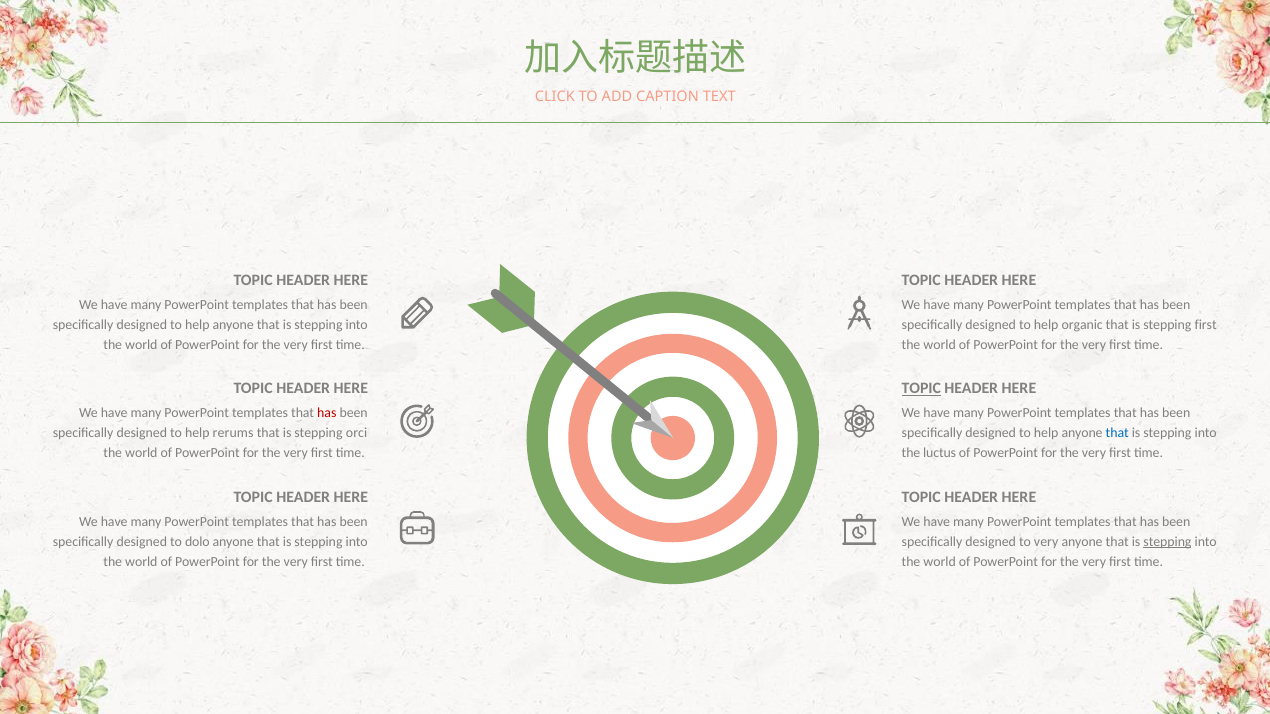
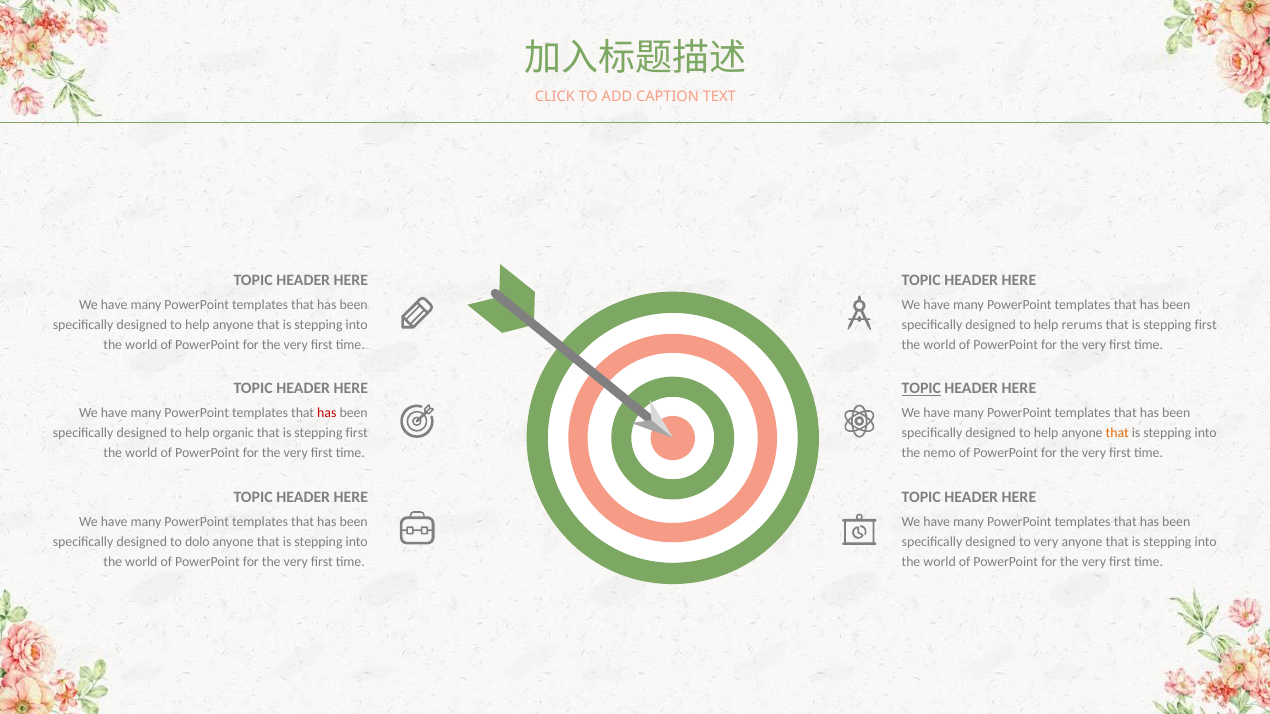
organic: organic -> rerums (1082, 325)
rerums: rerums -> organic (233, 434)
orci: orci -> first (357, 434)
that colour: blue -> orange (1117, 434)
luctus: luctus -> nemo (940, 454)
stepping underline: present -> none (1167, 542)
